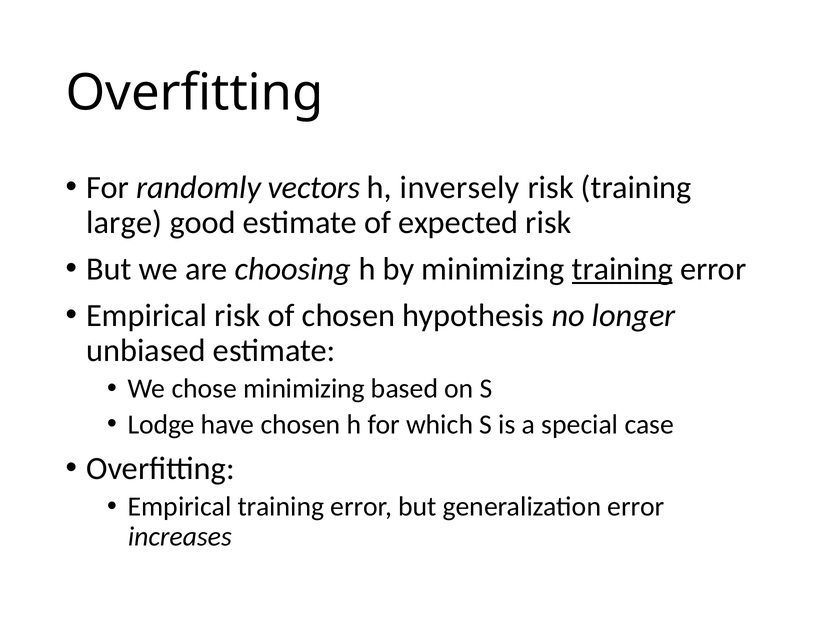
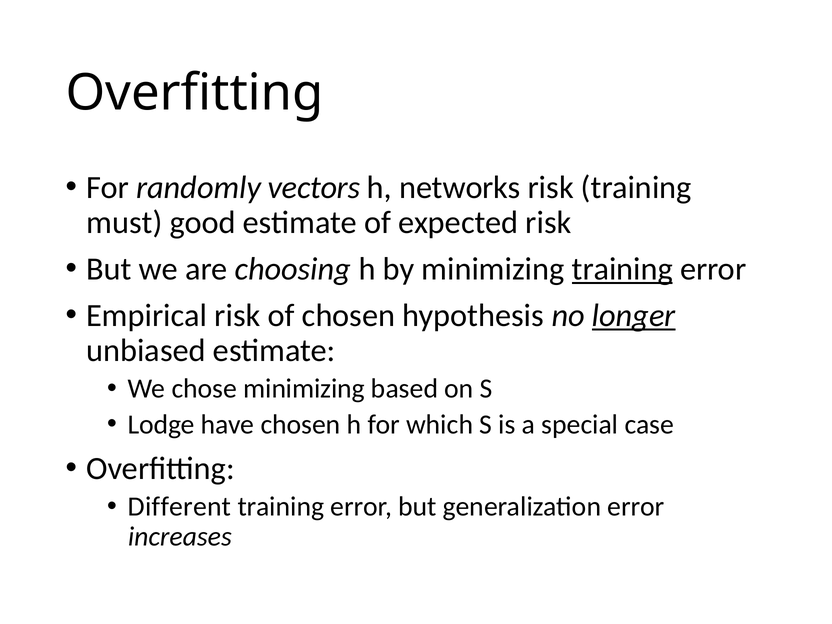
inversely: inversely -> networks (460, 188)
large: large -> must (124, 223)
longer underline: none -> present (634, 316)
Empirical: Empirical -> Different (180, 507)
